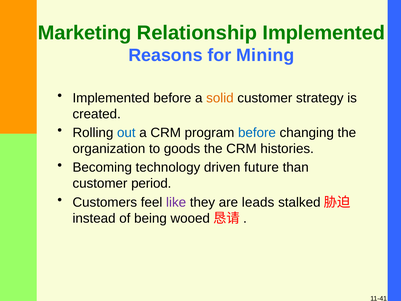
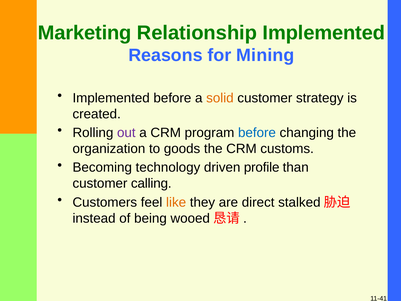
out colour: blue -> purple (126, 133)
histories: histories -> customs (287, 149)
future: future -> profile (262, 167)
period: period -> calling (151, 183)
like colour: purple -> orange (176, 202)
leads: leads -> direct (258, 202)
